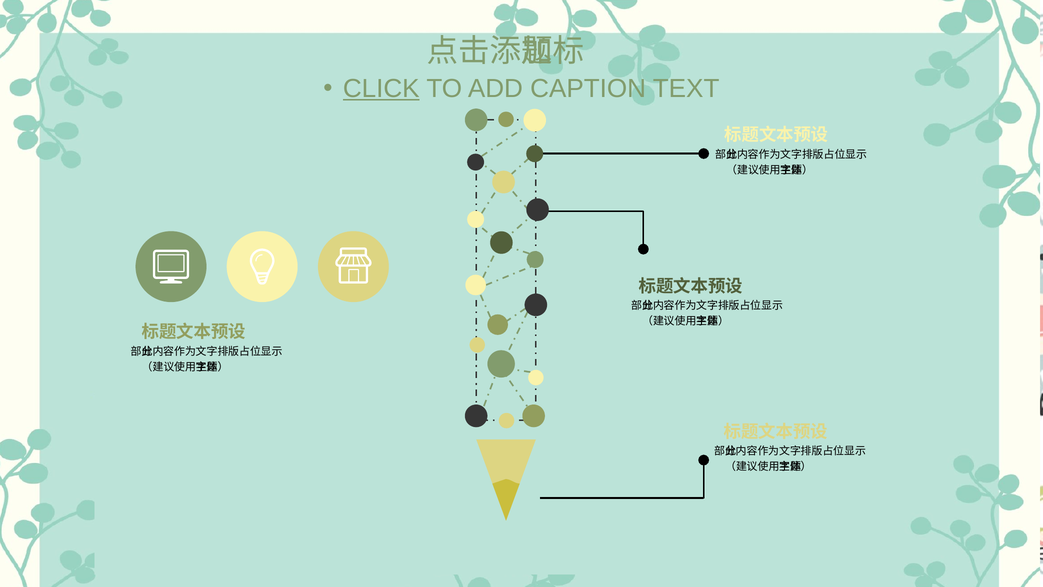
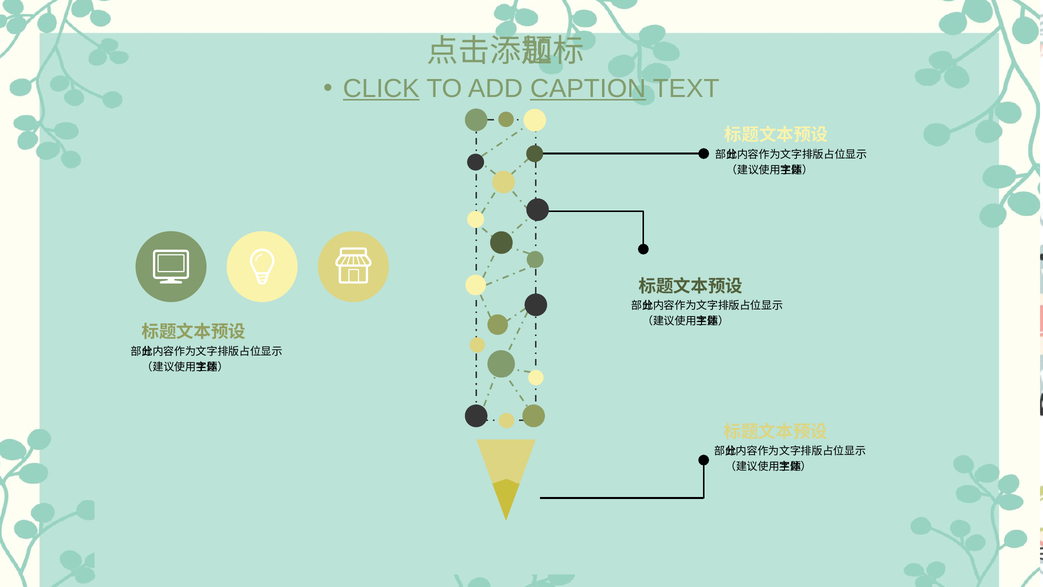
CAPTION underline: none -> present (588, 88)
